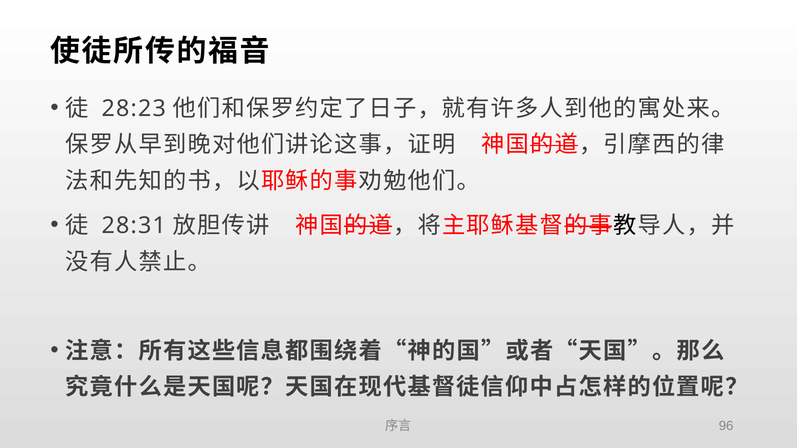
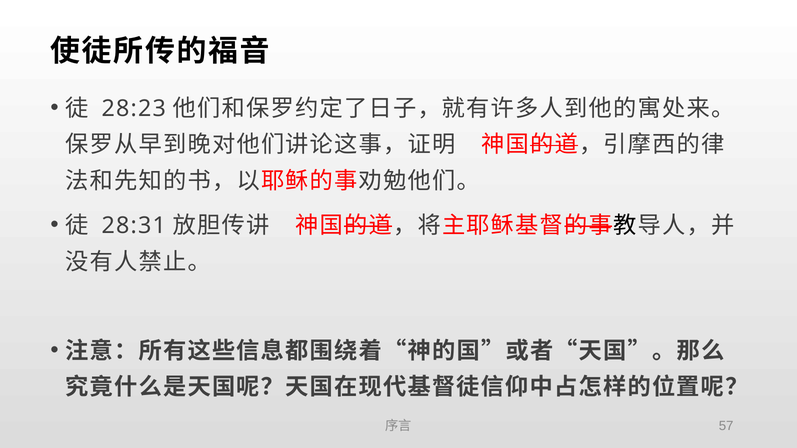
96: 96 -> 57 (726, 426)
